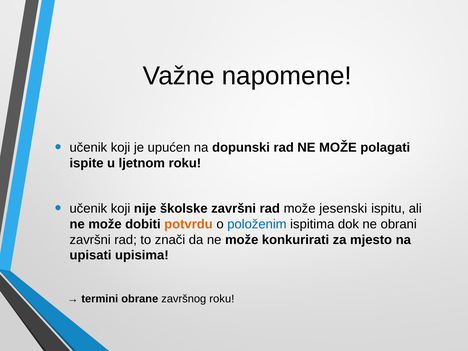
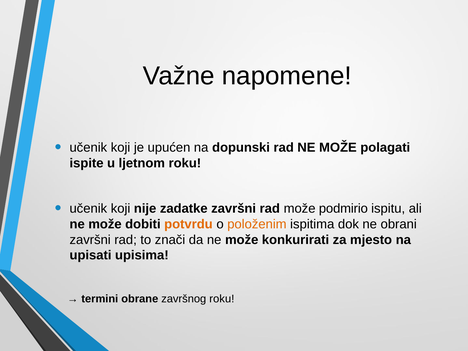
školske: školske -> zadatke (184, 208)
jesenski: jesenski -> podmirio (343, 208)
položenim colour: blue -> orange (257, 224)
